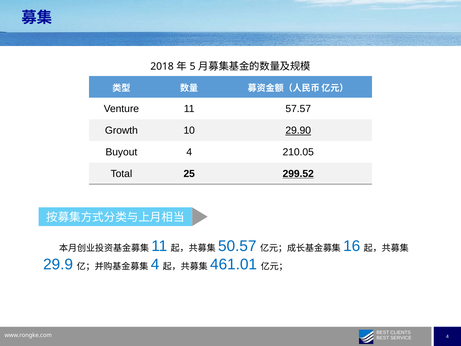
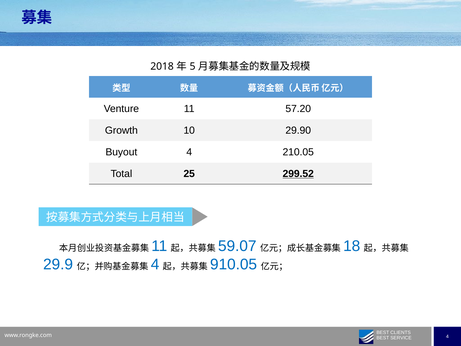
57.57: 57.57 -> 57.20 (298, 109)
29.90 underline: present -> none (298, 130)
50.57: 50.57 -> 59.07 (237, 246)
16: 16 -> 18 (352, 246)
461.01: 461.01 -> 910.05 (234, 264)
